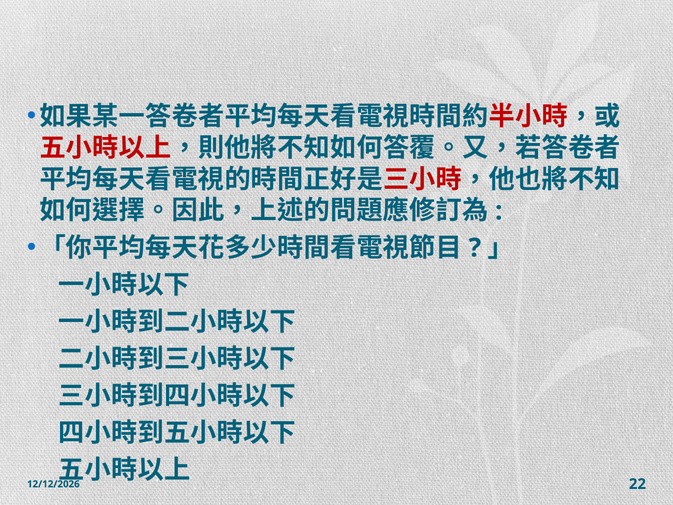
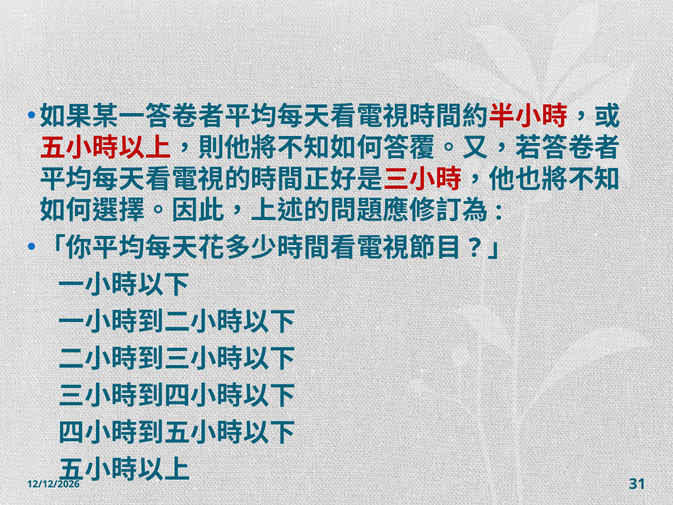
22: 22 -> 31 (637, 484)
